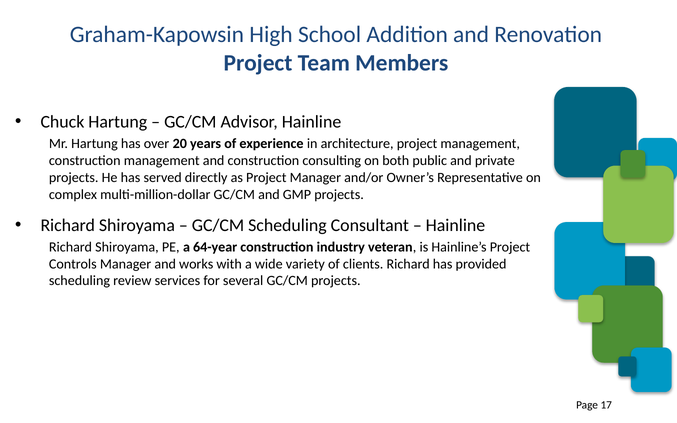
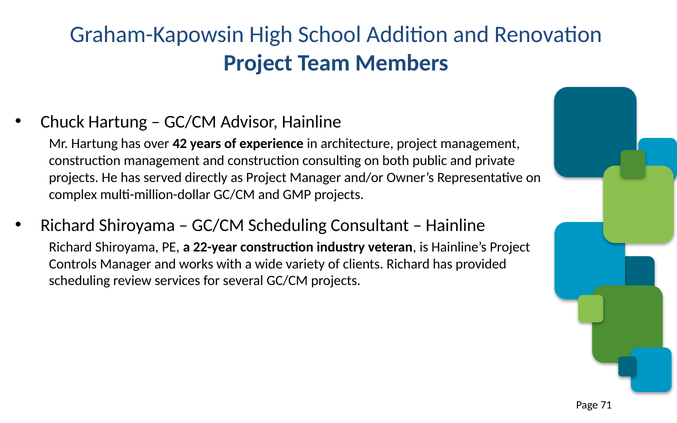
20: 20 -> 42 (180, 144)
64-year: 64-year -> 22-year (215, 247)
17: 17 -> 71 (606, 405)
